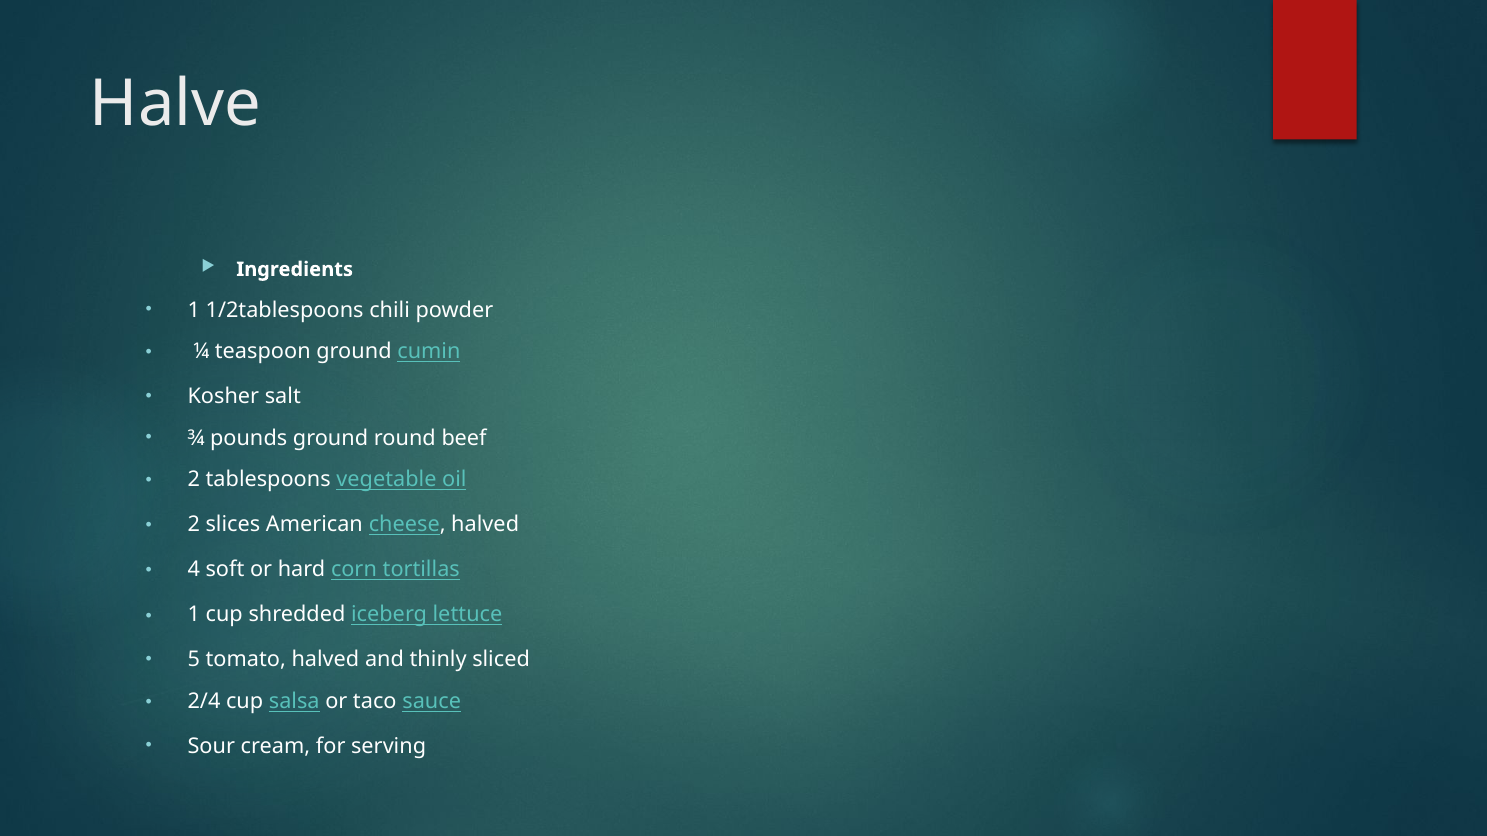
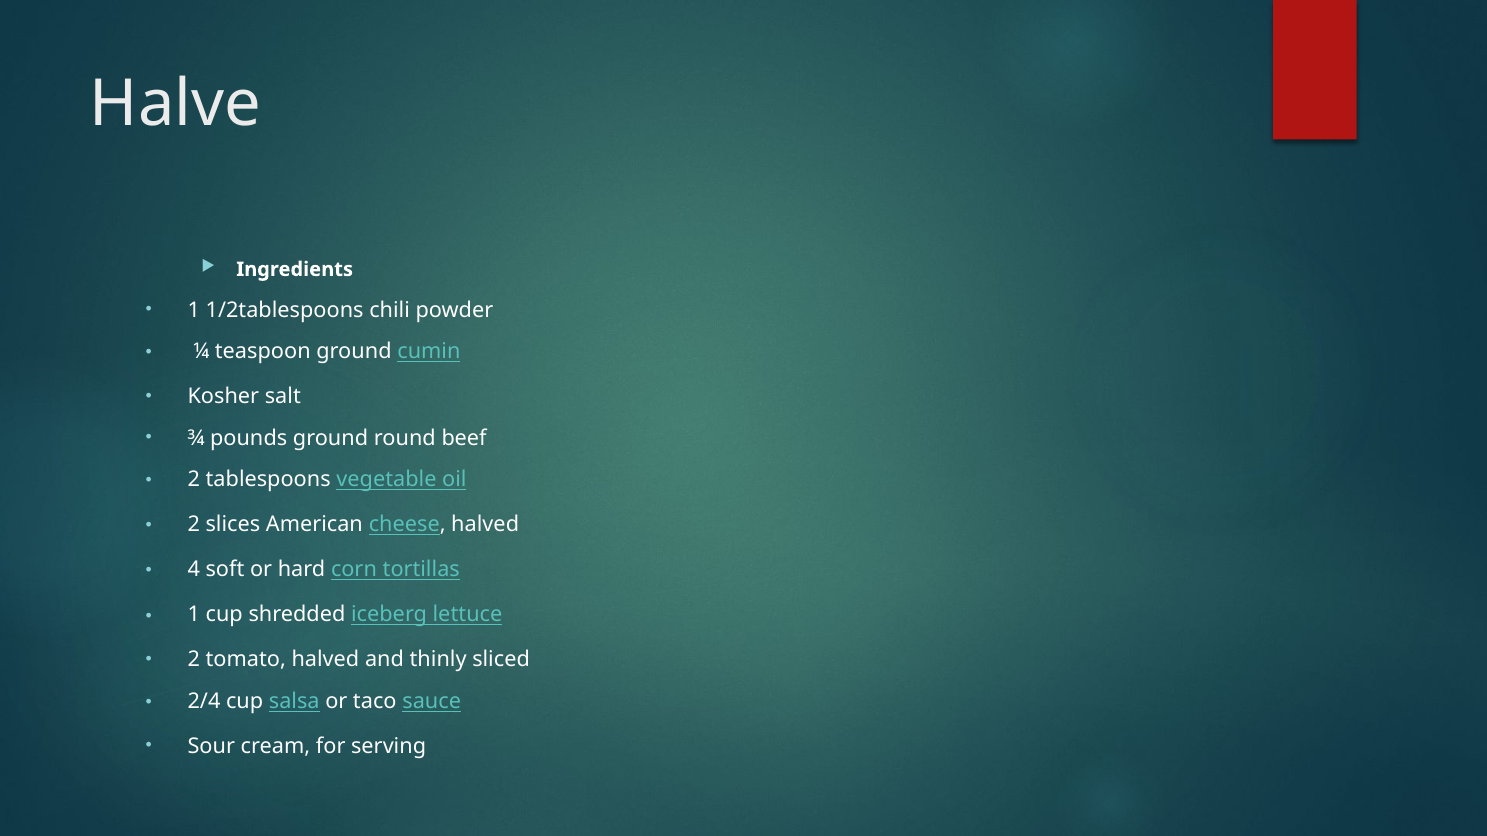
5: 5 -> 2 (194, 660)
